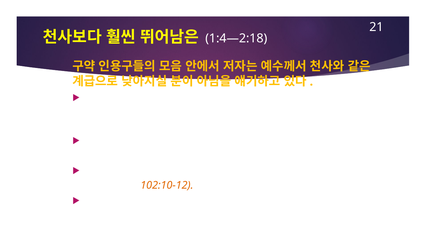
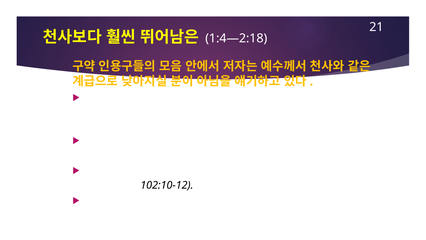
102:10-12 colour: orange -> black (167, 185)
